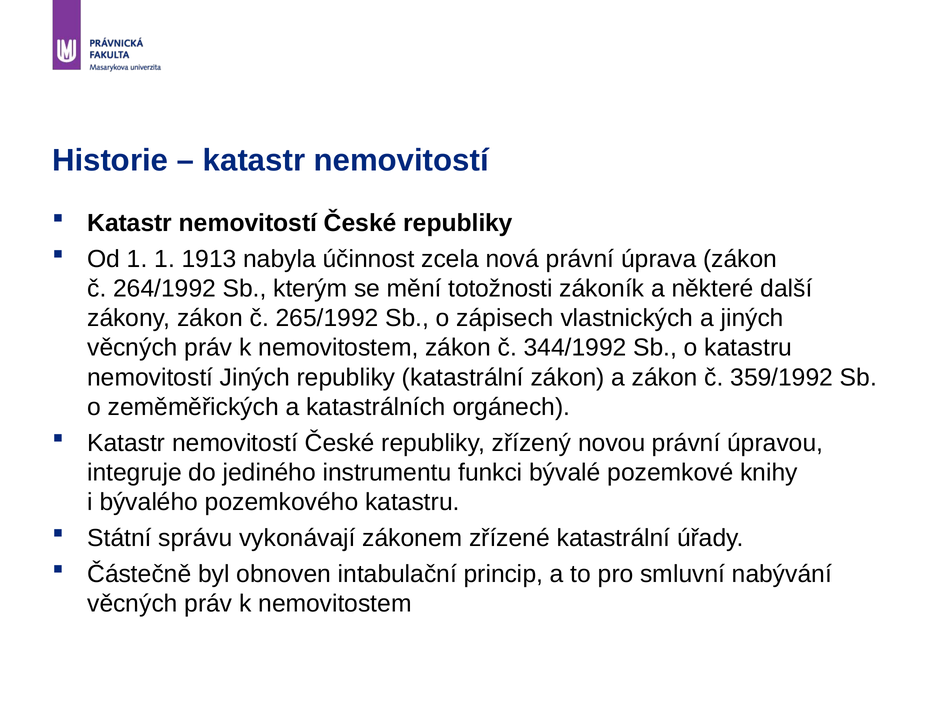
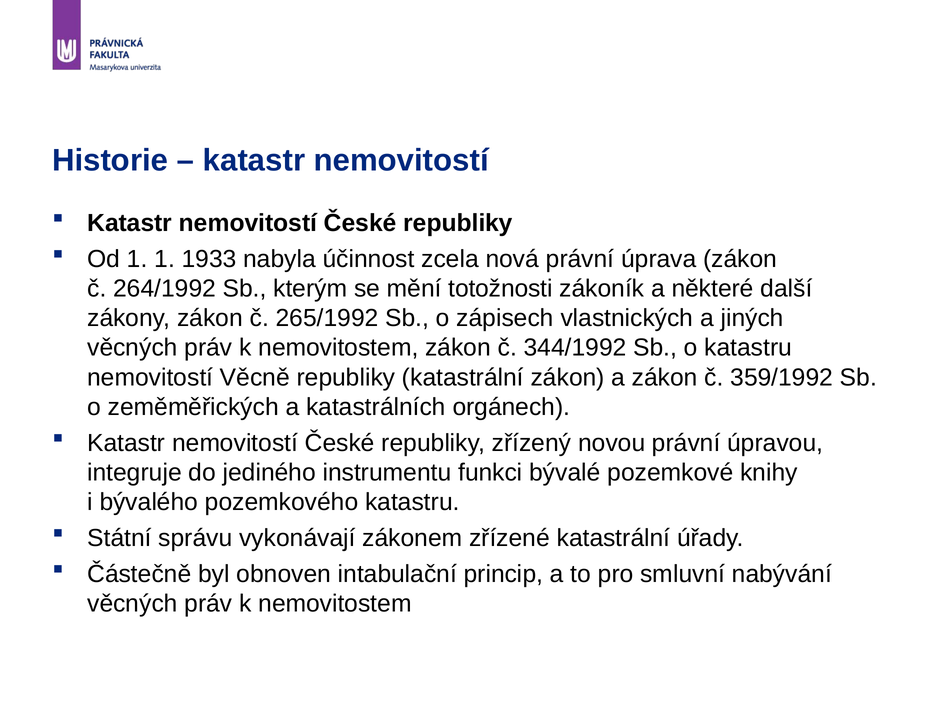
1913: 1913 -> 1933 (209, 259)
nemovitostí Jiných: Jiných -> Věcně (255, 377)
